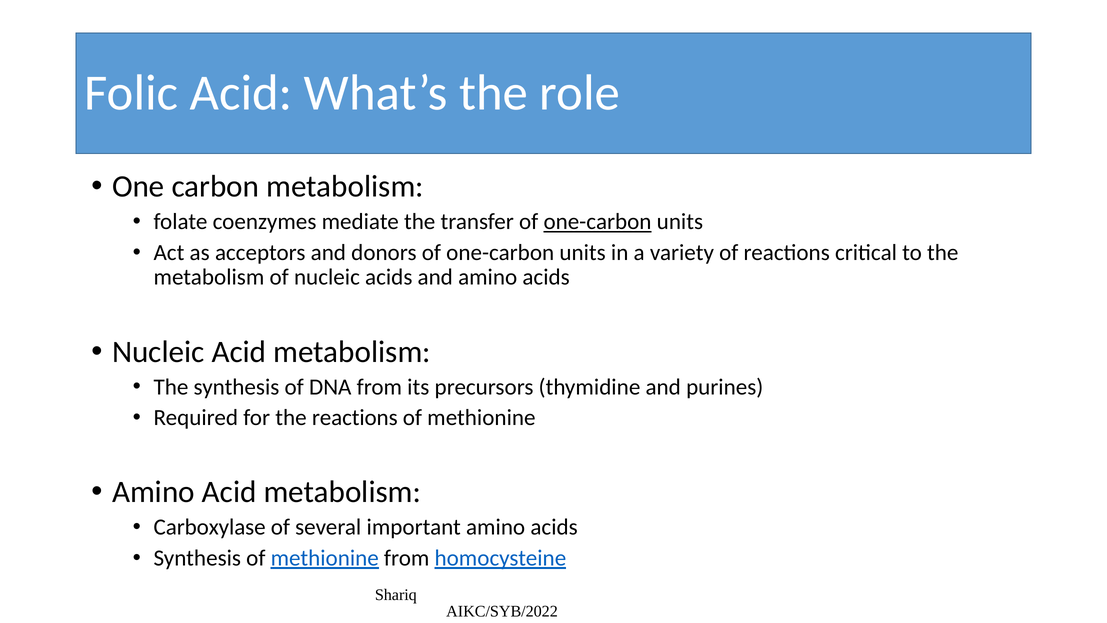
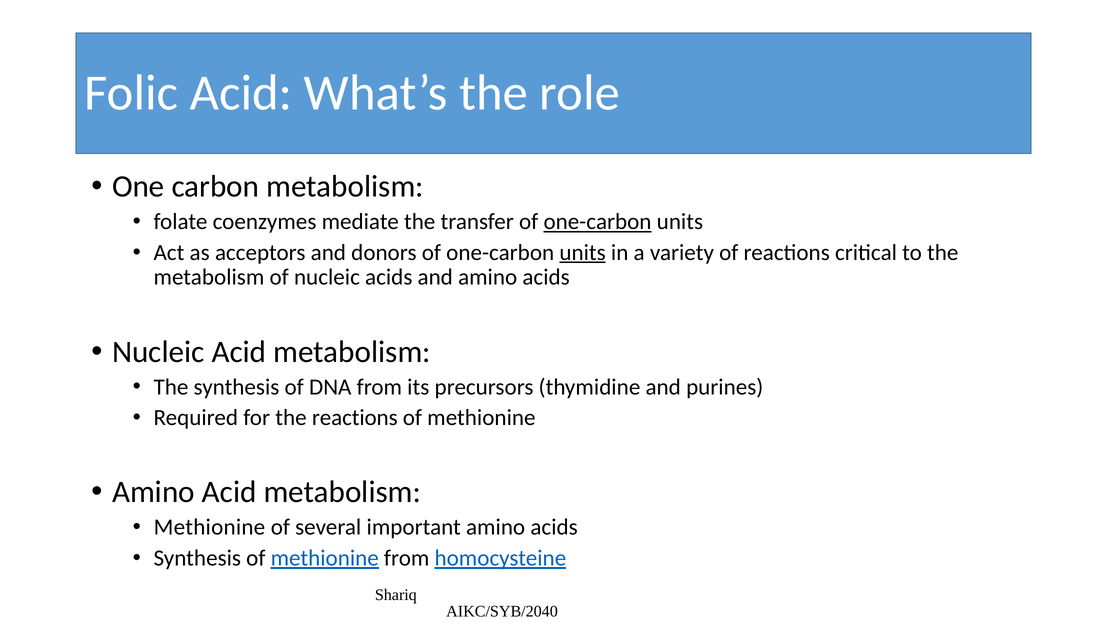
units underline: none -> present (583, 252)
Carboxylase: Carboxylase -> Methionine (209, 527)
AIKC/SYB/2022: AIKC/SYB/2022 -> AIKC/SYB/2040 (502, 611)
